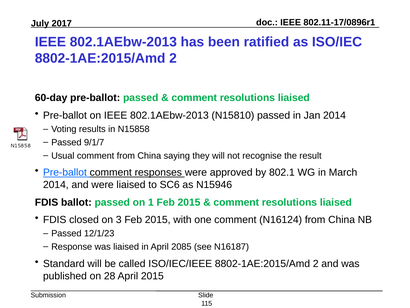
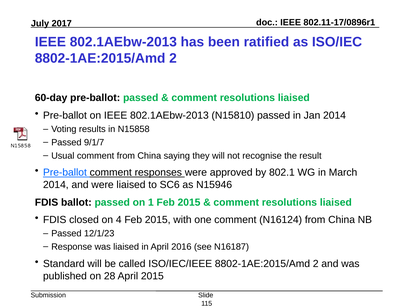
3: 3 -> 4 (119, 219)
2085: 2085 -> 2016 (181, 246)
